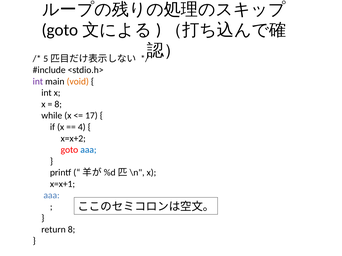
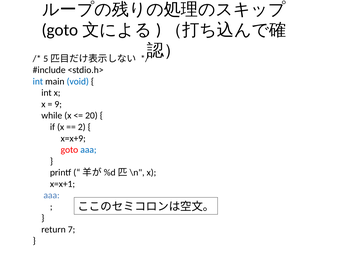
int colour: purple -> blue (38, 82)
void colour: orange -> blue (78, 82)
8: 8 -> 9 (58, 104)
17: 17 -> 20 (91, 116)
4: 4 -> 2 (82, 127)
x=x+2: x=x+2 -> x=x+9 (73, 139)
return 8: 8 -> 7 (72, 230)
